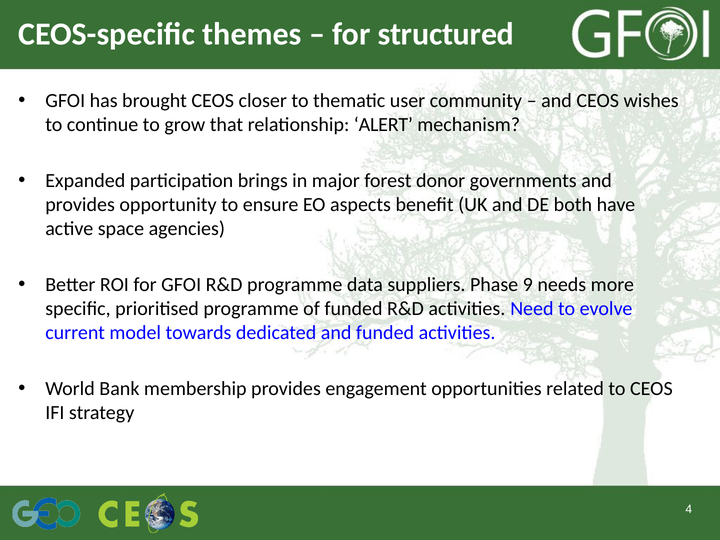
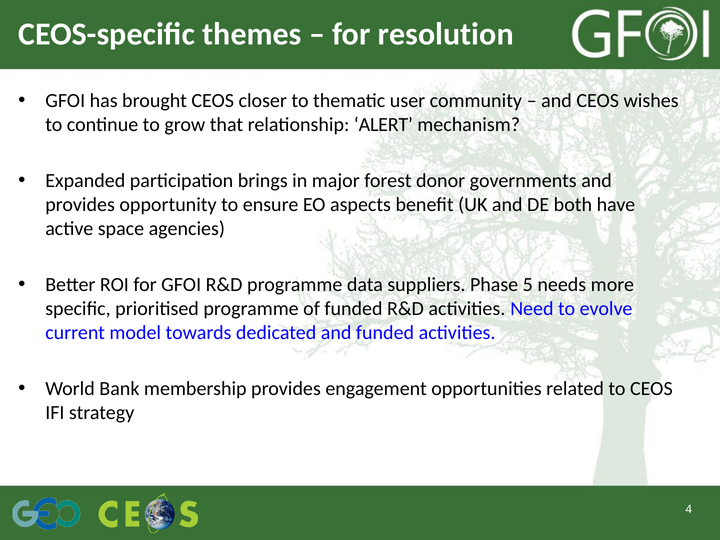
structured: structured -> resolution (446, 34)
9: 9 -> 5 (528, 285)
